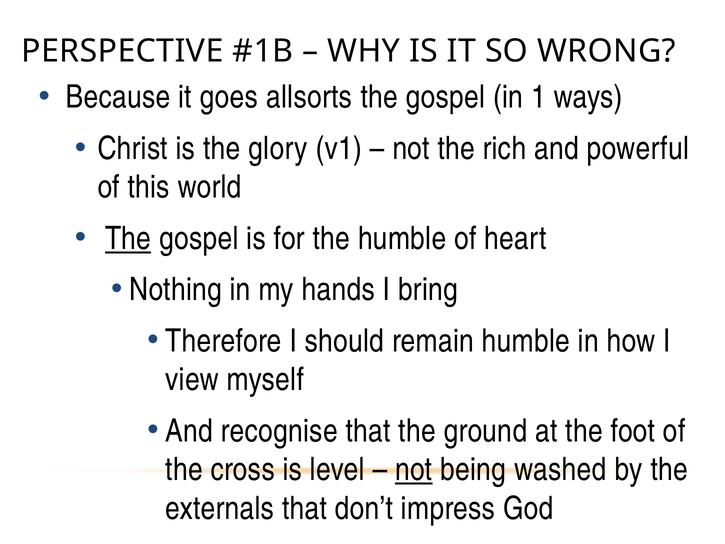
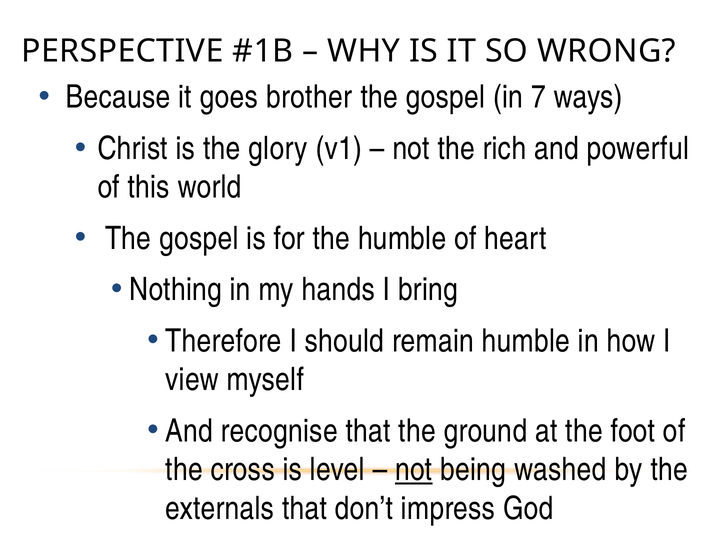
allsorts: allsorts -> brother (309, 97)
1: 1 -> 7 (538, 97)
The underline: present -> none (128, 238)
